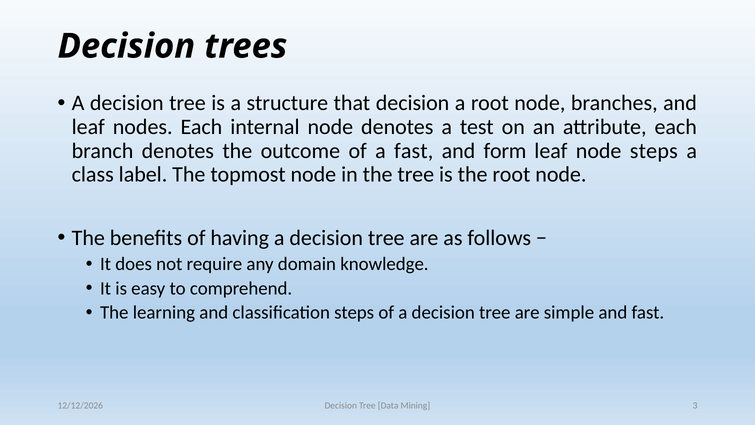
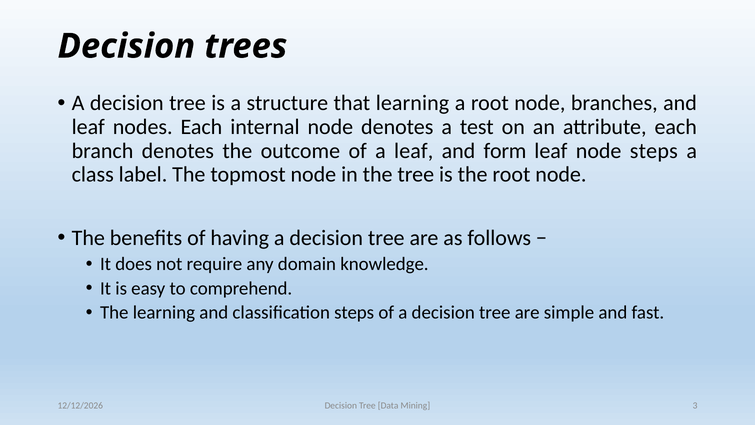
that decision: decision -> learning (412, 103)
a fast: fast -> leaf (414, 151)
